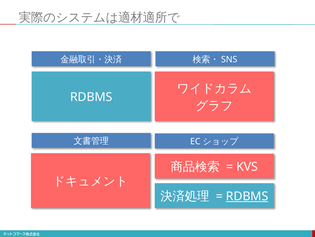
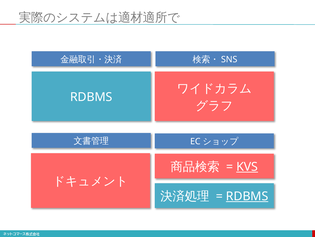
KVS underline: none -> present (247, 166)
